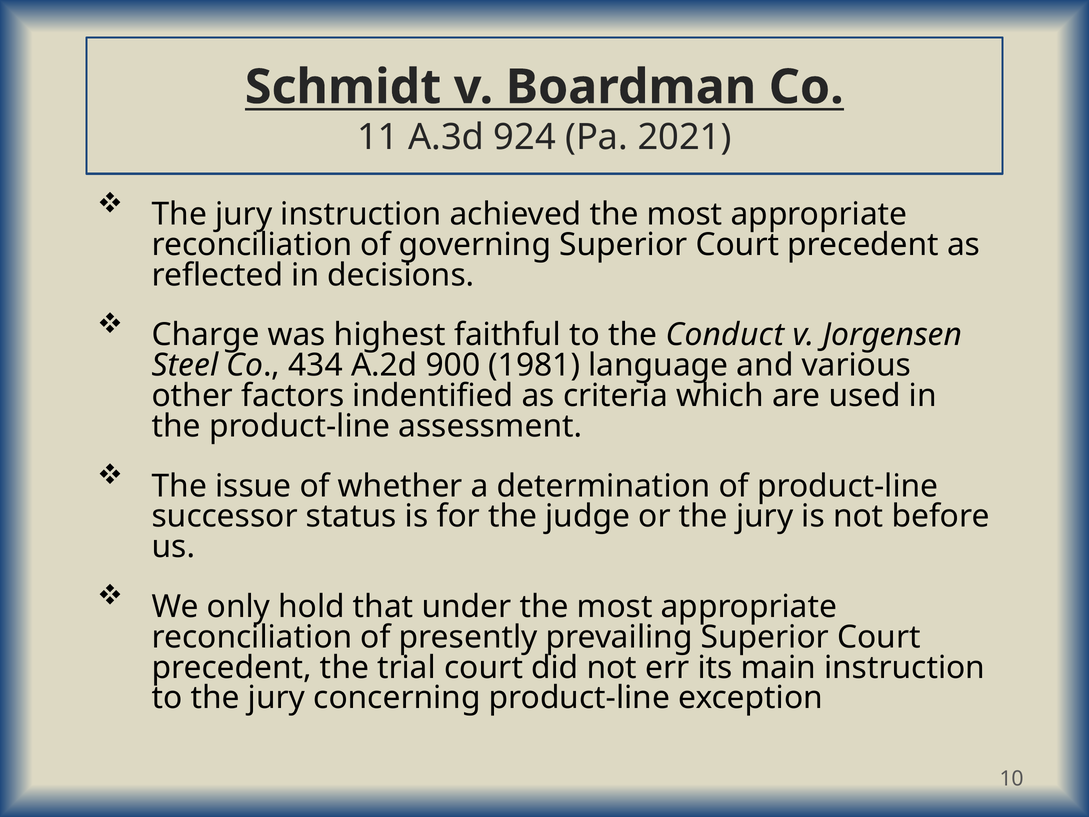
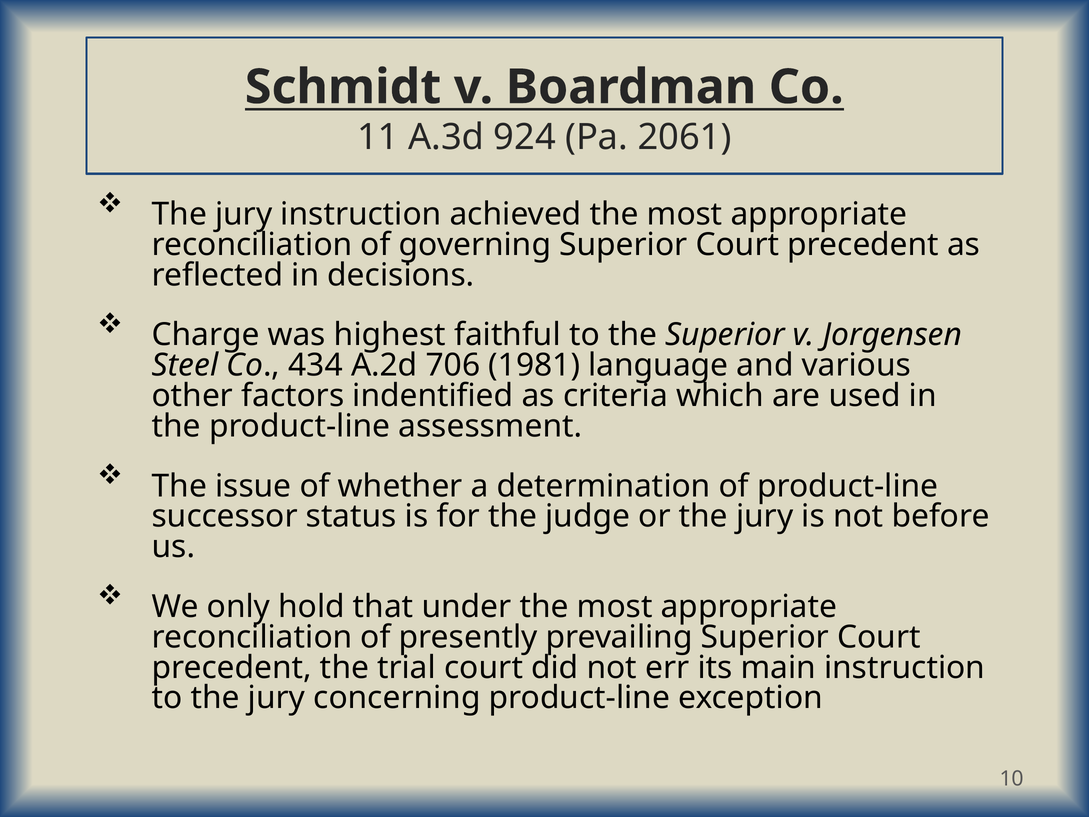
2021: 2021 -> 2061 (684, 137)
the Conduct: Conduct -> Superior (725, 335)
900: 900 -> 706 (453, 365)
